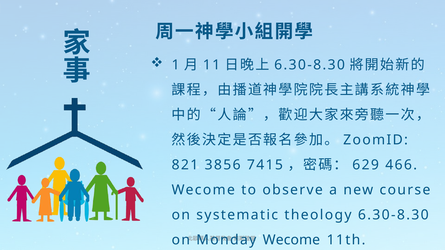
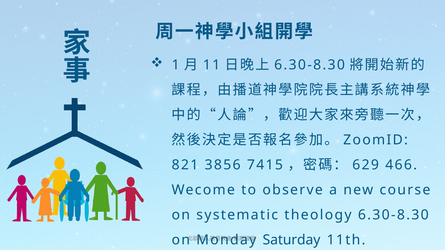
Wecome: Wecome -> Saturday (292, 240)
